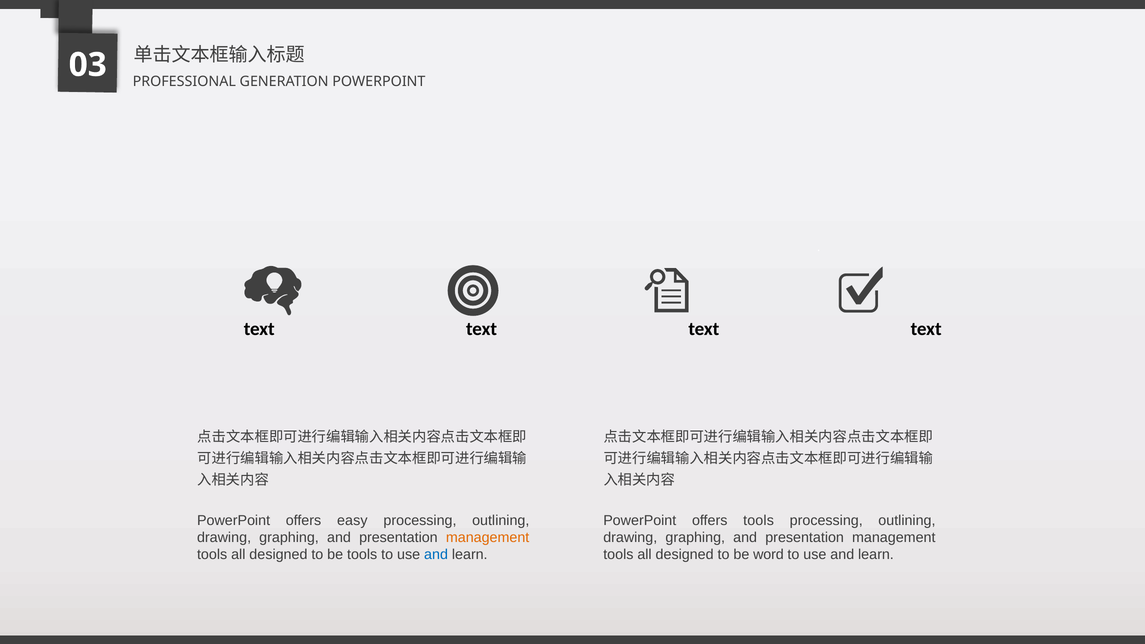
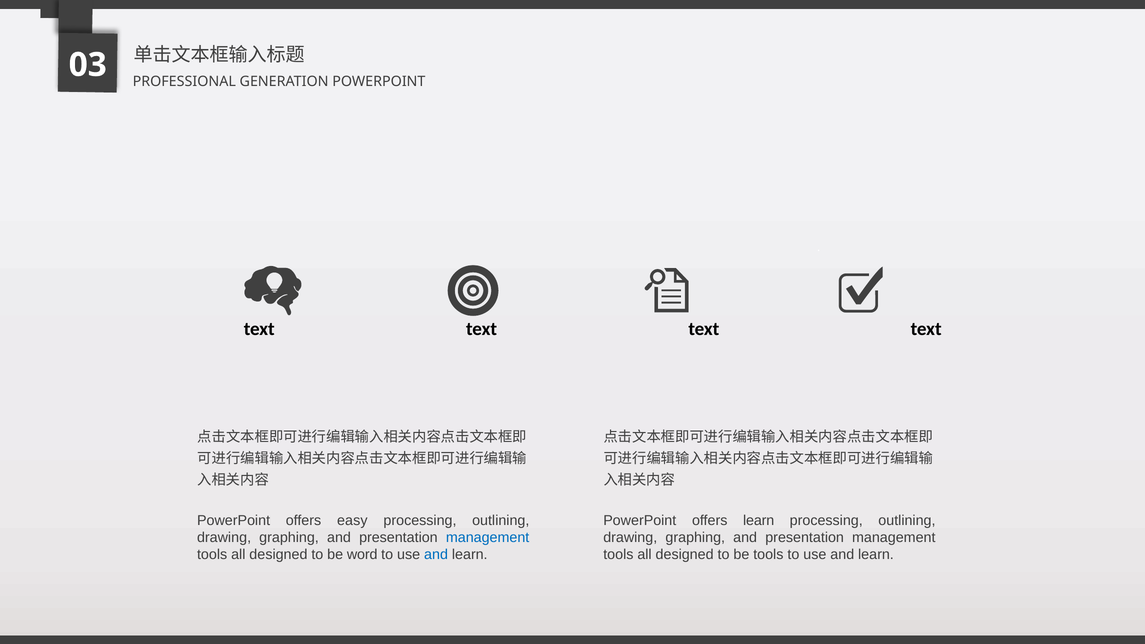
offers tools: tools -> learn (759, 520)
management colour: orange -> blue (488, 538)
be tools: tools -> word (362, 555)
be word: word -> tools (768, 555)
